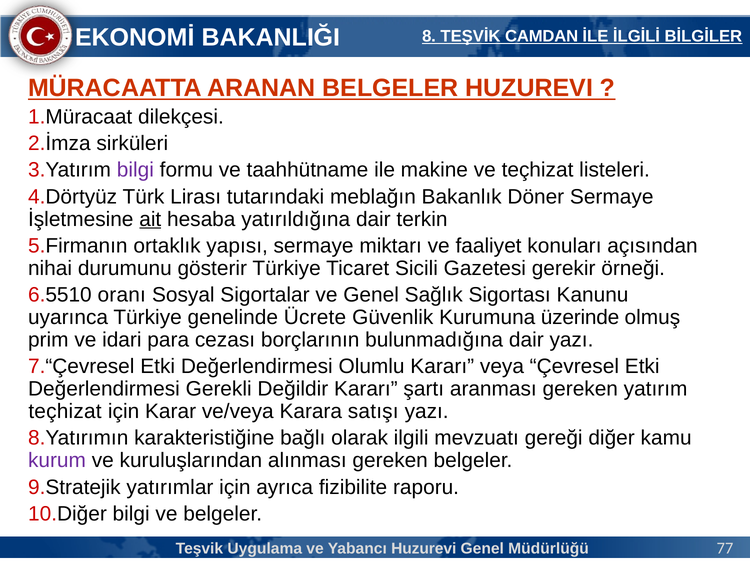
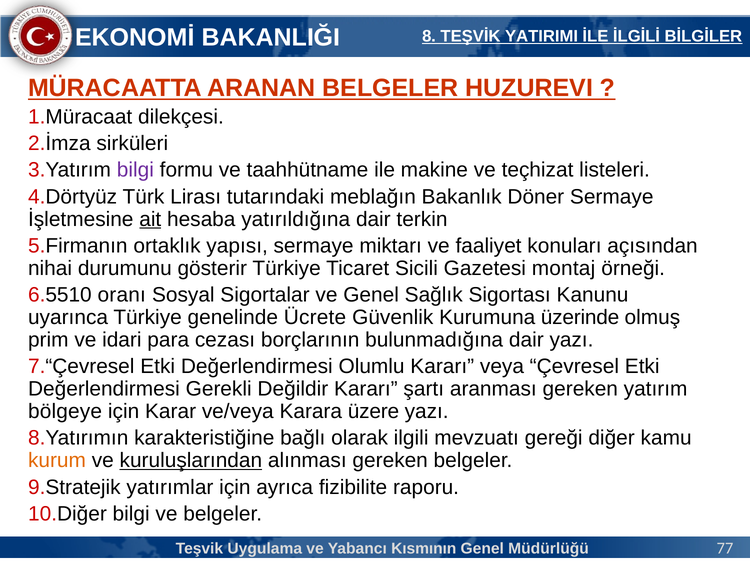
CAMDAN: CAMDAN -> YATIRIMI (542, 36)
gerekir: gerekir -> montaj (564, 268)
teçhizat: teçhizat -> bölgeye (65, 412)
satışı: satışı -> üzere (373, 412)
kurum colour: purple -> orange (57, 461)
kuruluşlarından underline: none -> present (191, 461)
Yabancı Huzurevi: Huzurevi -> Kısmının (424, 549)
